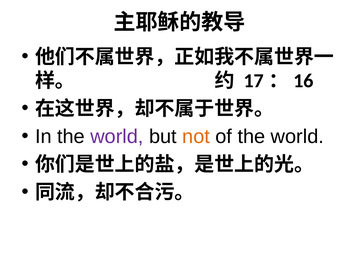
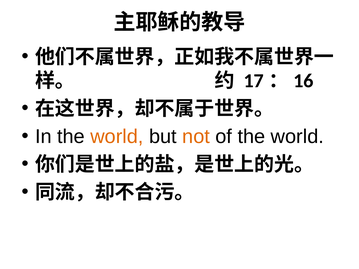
world colour: purple -> orange (117, 137)
